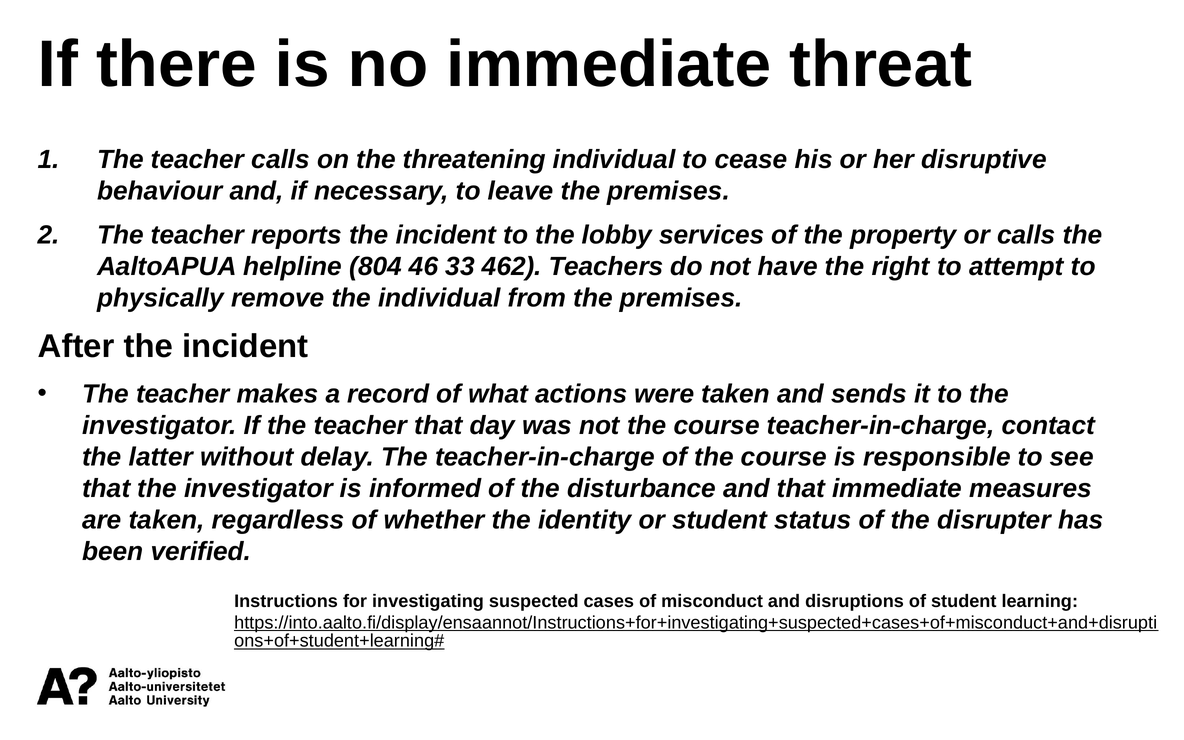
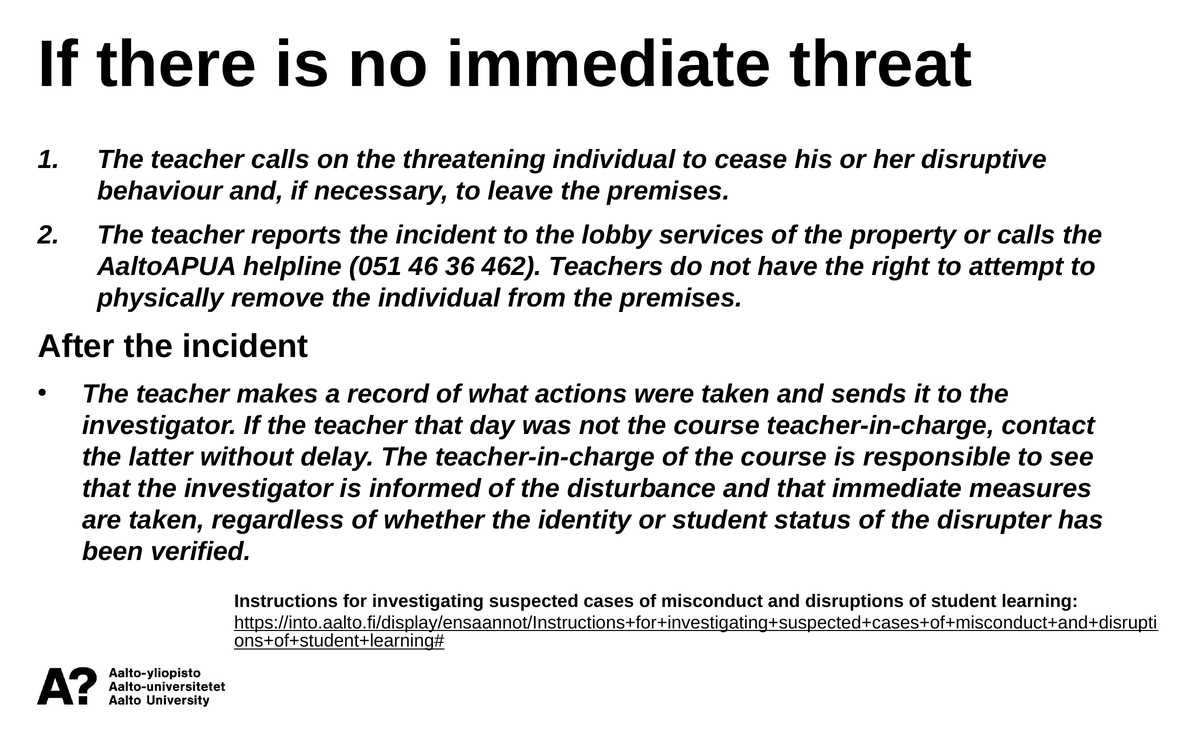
804: 804 -> 051 (376, 267)
33: 33 -> 36 (460, 267)
